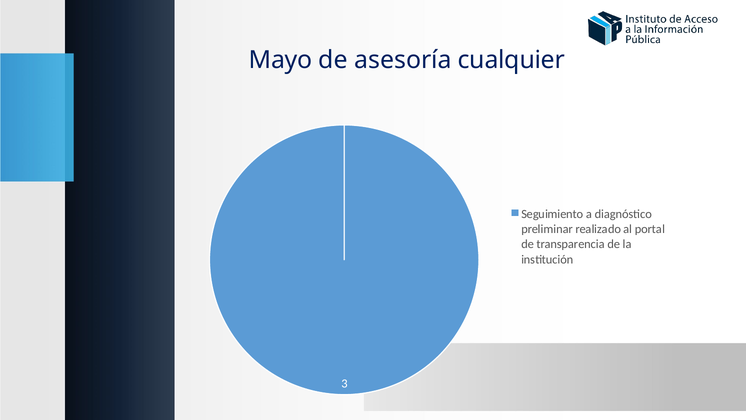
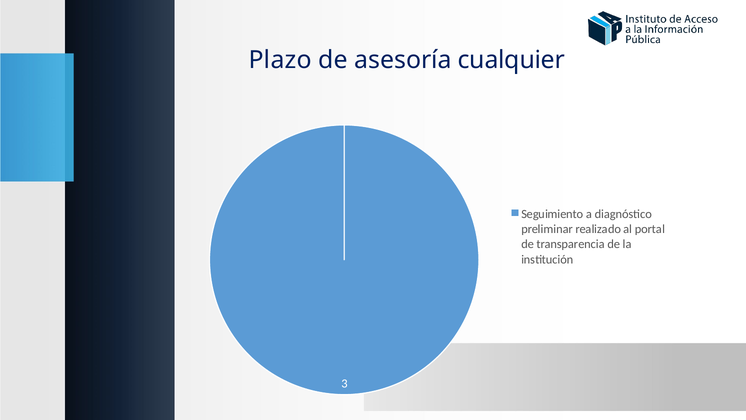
Mayo: Mayo -> Plazo (280, 60)
